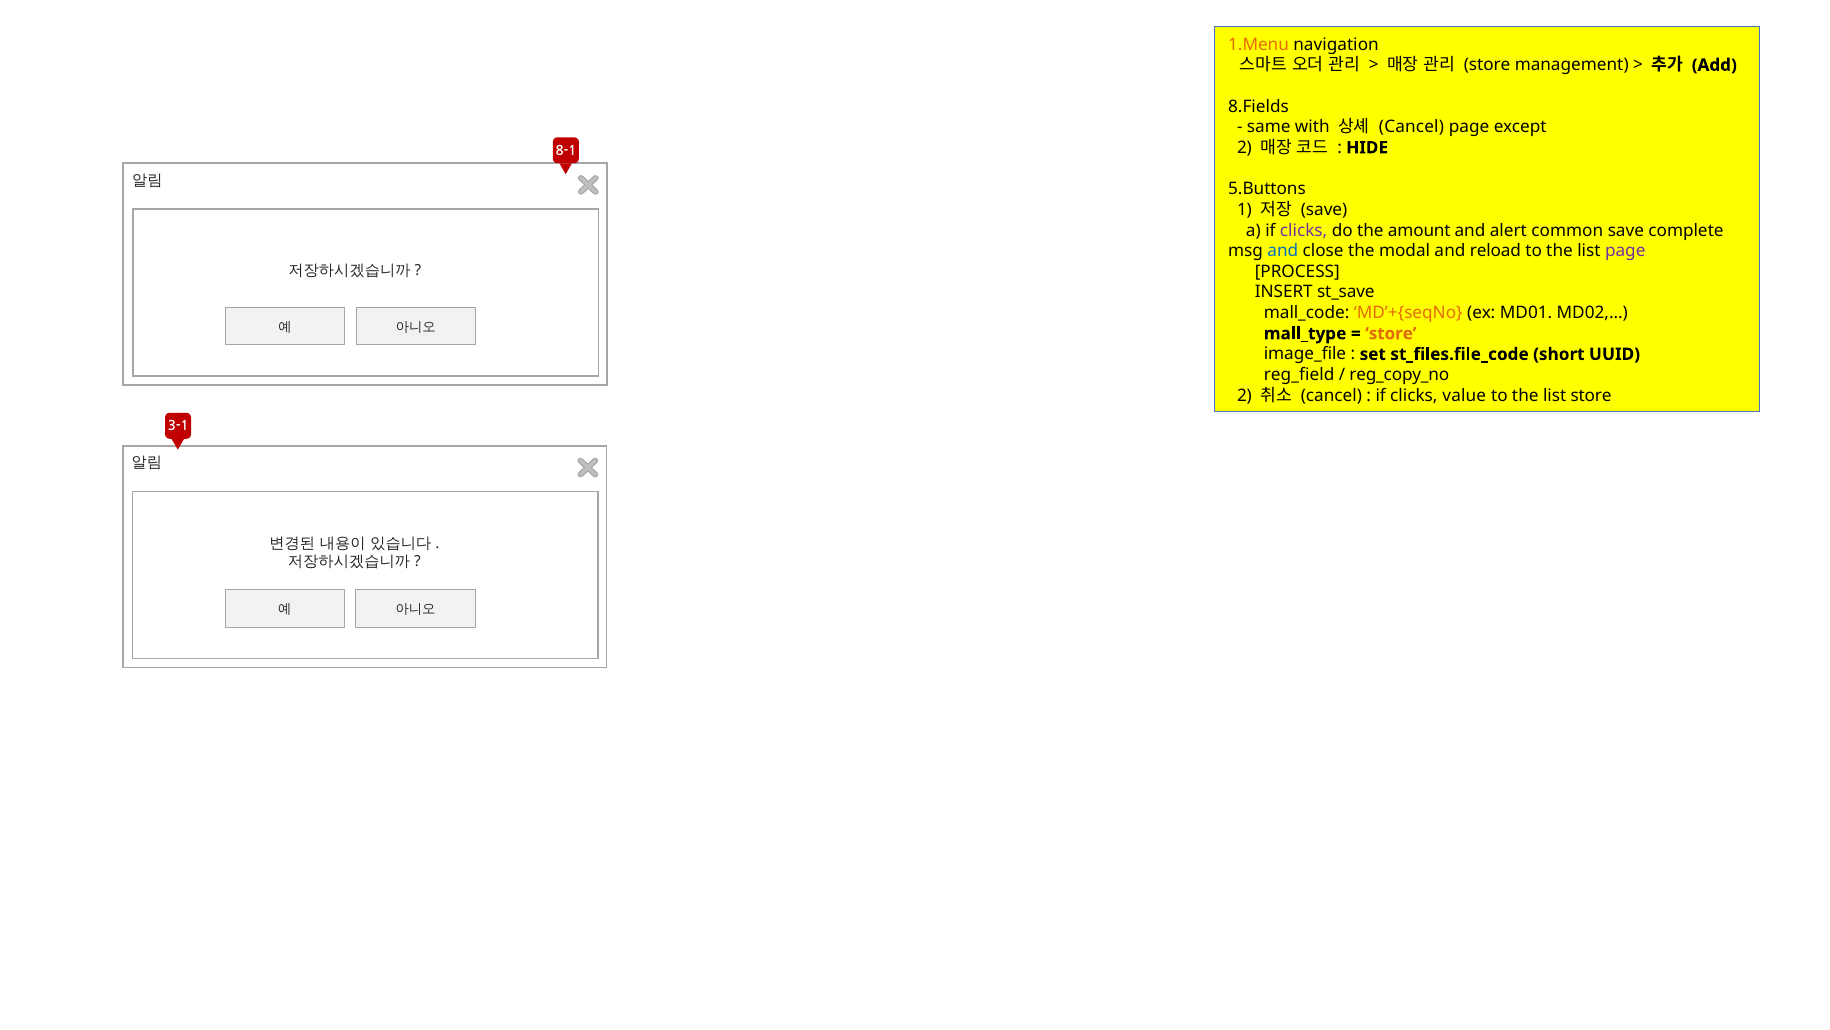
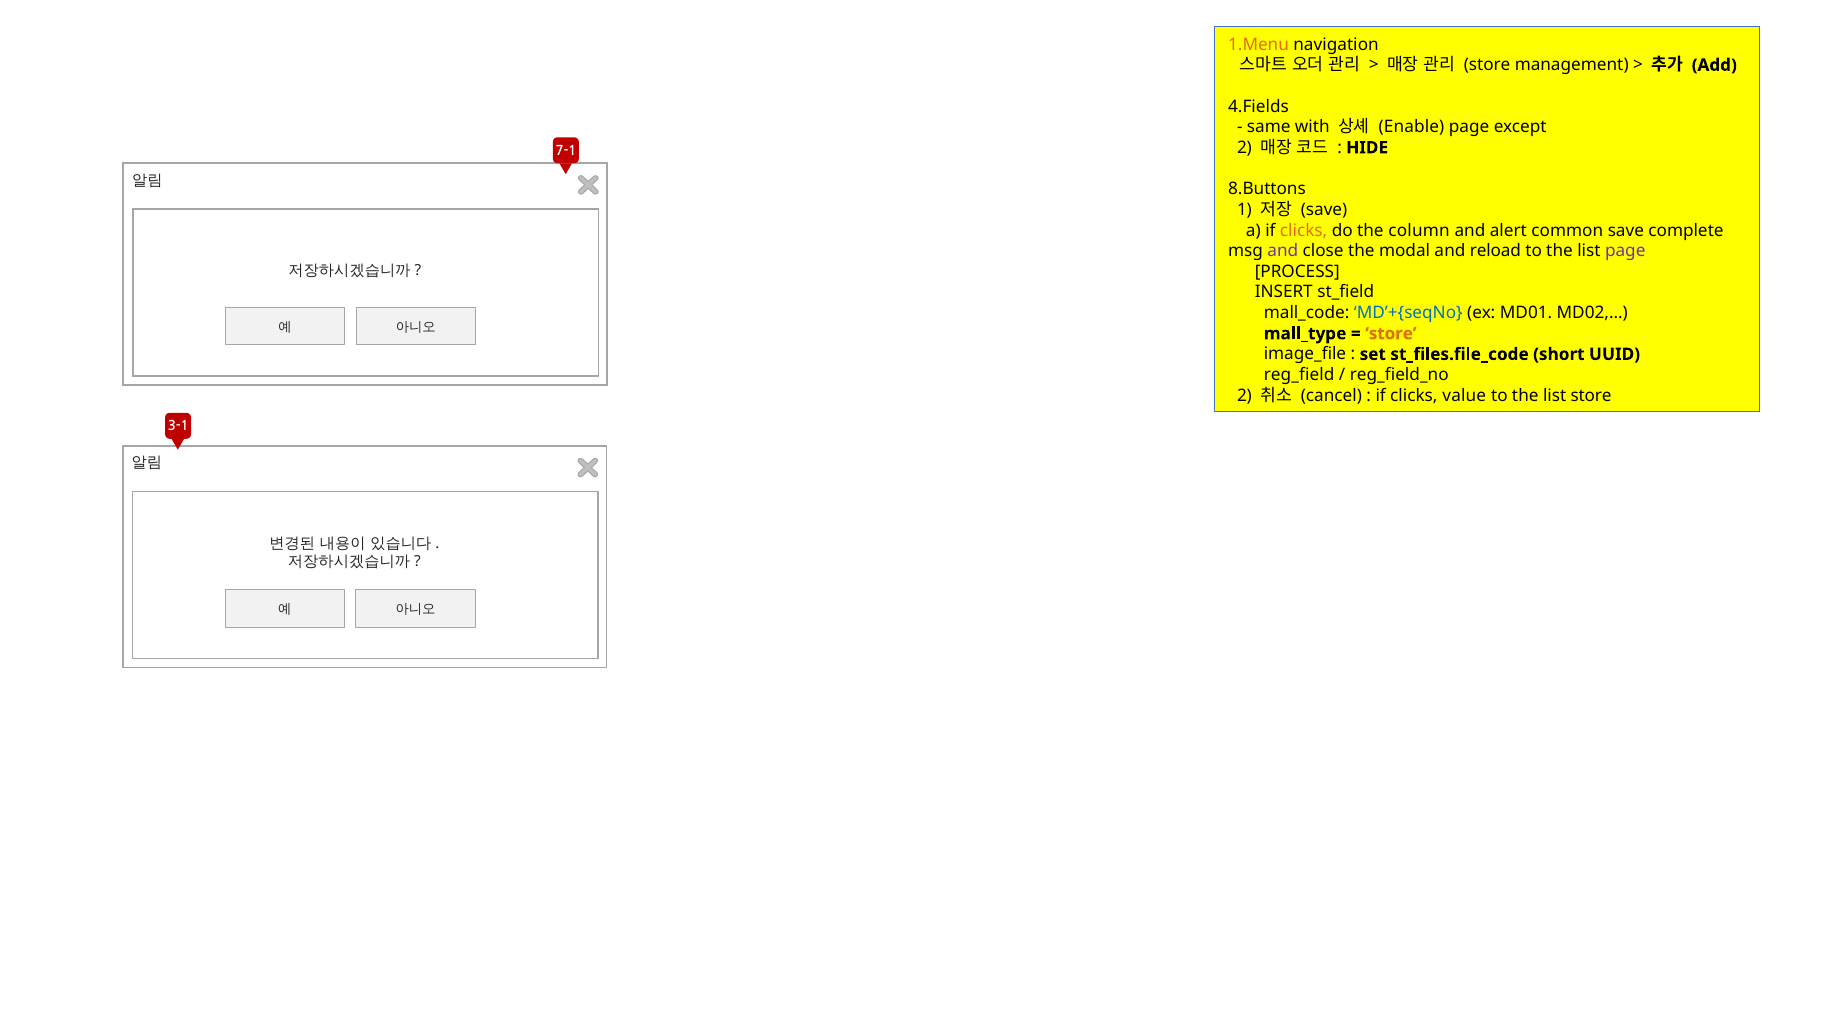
8.Fields: 8.Fields -> 4.Fields (1258, 106)
Cancel: Cancel -> Enable (1412, 127)
8-1: 8-1 -> 7-1 (566, 151)
5.Buttons: 5.Buttons -> 8.Buttons (1267, 189)
clicks colour: purple -> orange (1304, 230)
amount: amount -> column (1419, 230)
and colour: blue -> purple (1283, 251)
st_save: st_save -> st_field (1346, 292)
MD’+{seqNo colour: orange -> blue (1408, 313)
reg_copy_no: reg_copy_no -> reg_field_no (1399, 375)
